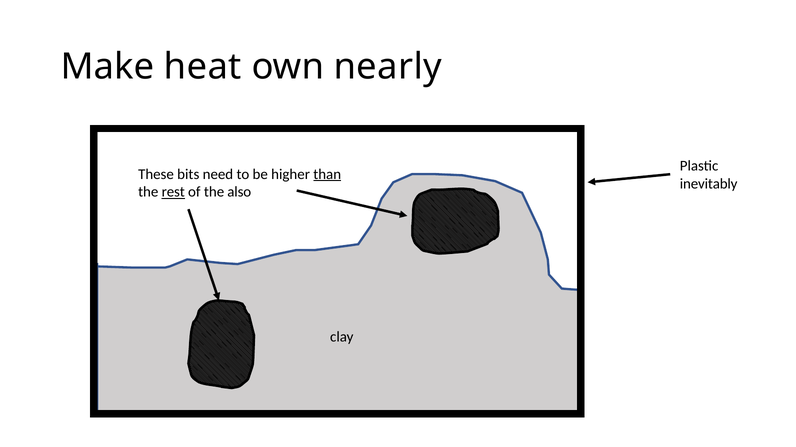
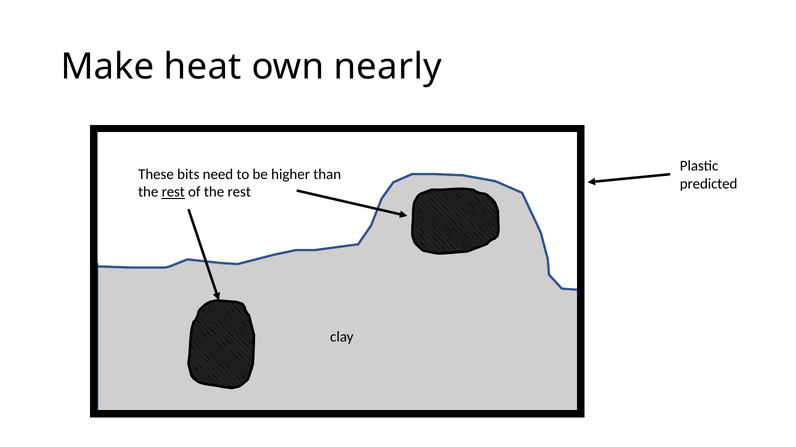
than underline: present -> none (327, 174)
inevitably: inevitably -> predicted (709, 184)
of the also: also -> rest (239, 192)
